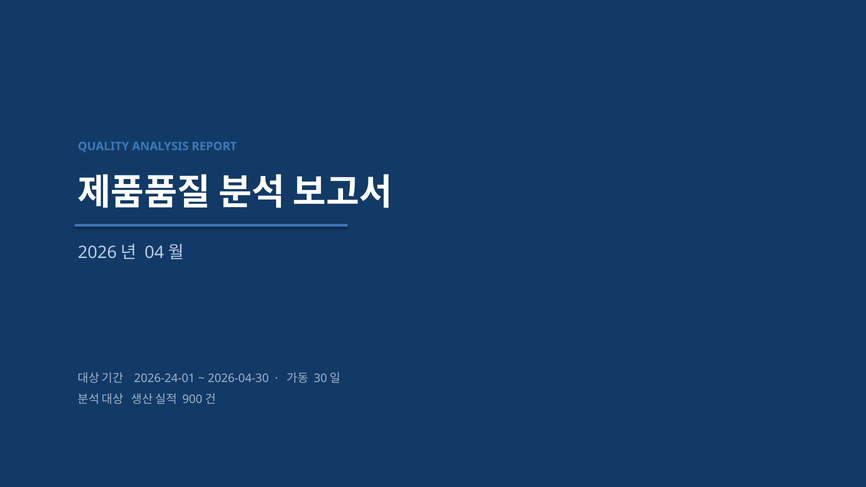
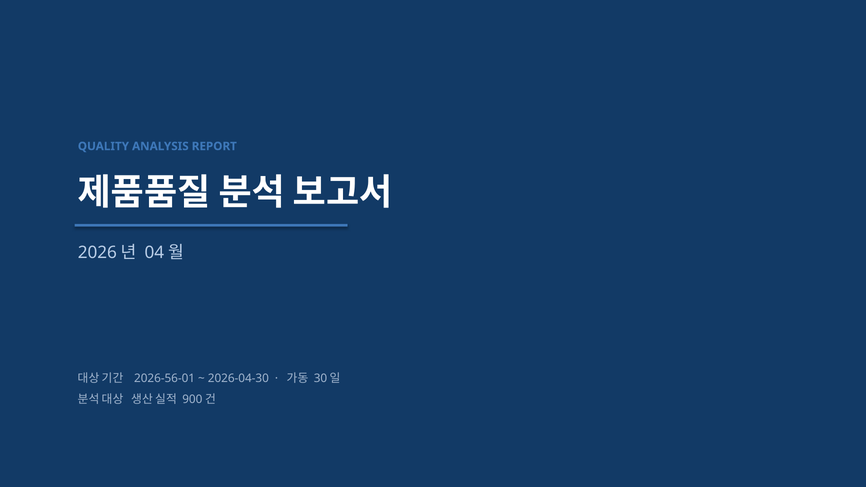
2026-24-01: 2026-24-01 -> 2026-56-01 (165, 379)
